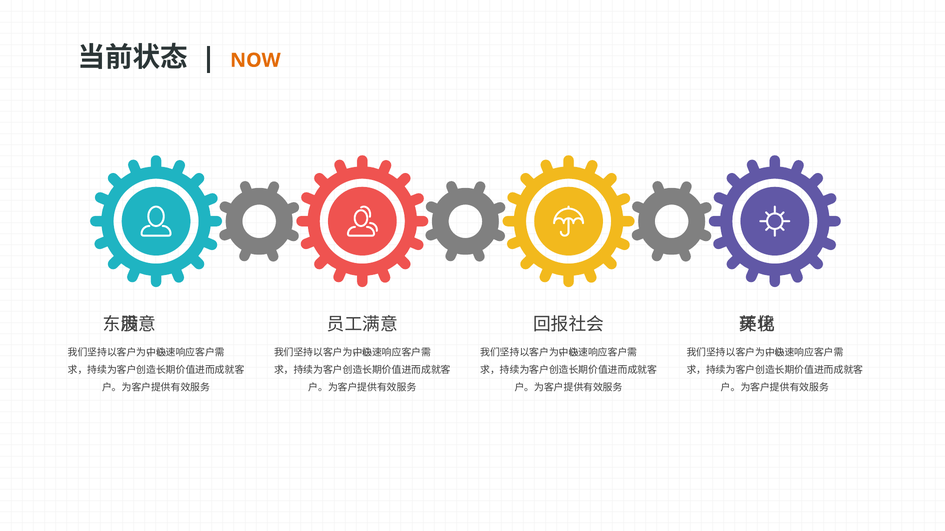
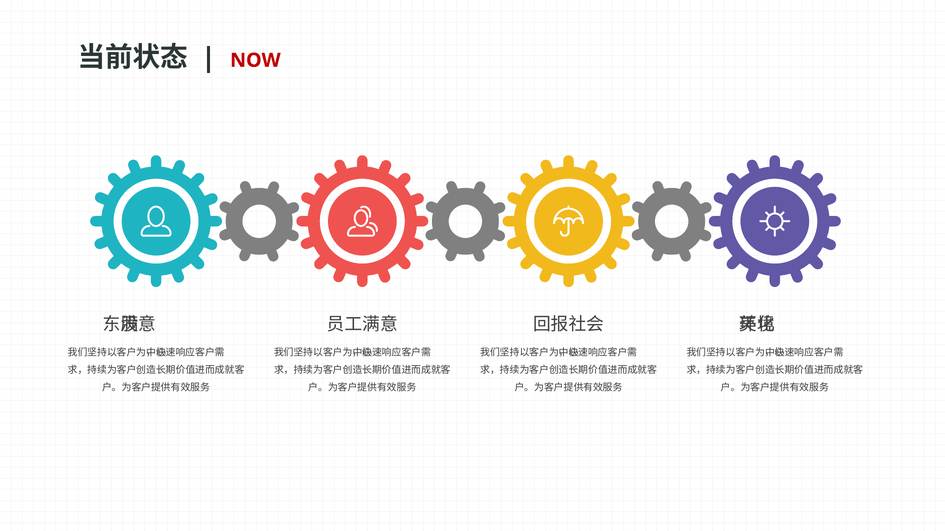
NOW colour: orange -> red (255, 60)
